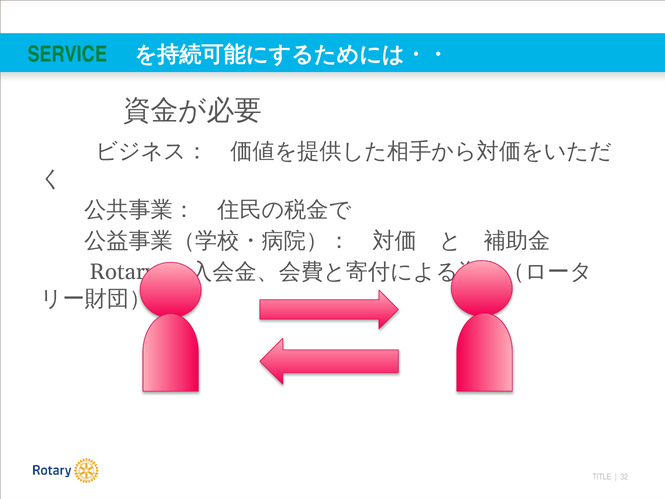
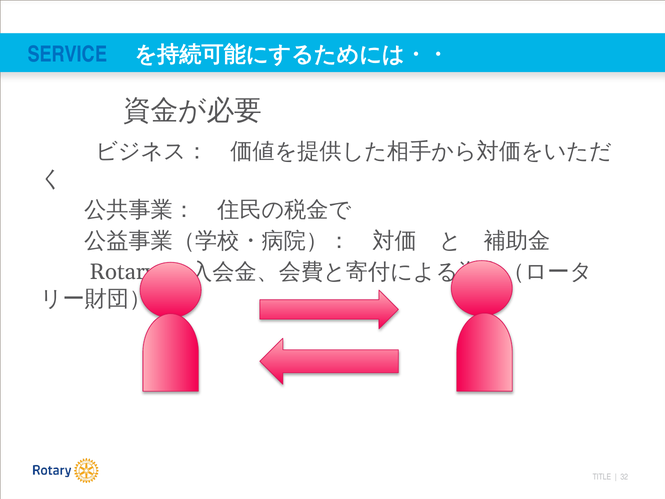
SERVICE colour: green -> blue (67, 54)
